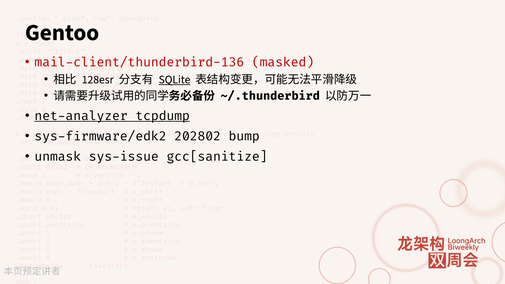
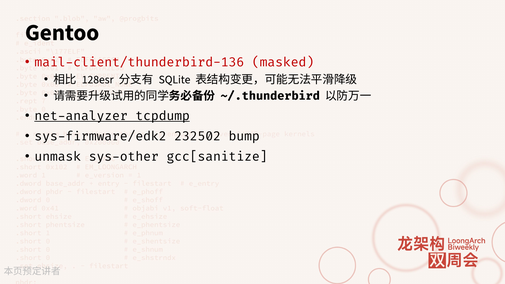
SQLite underline: present -> none (175, 80)
202802: 202802 -> 232502 (198, 136)
sys-issue/gcc[sanitize: sys-issue/gcc[sanitize -> sys-other/gcc[sanitize (178, 157)
